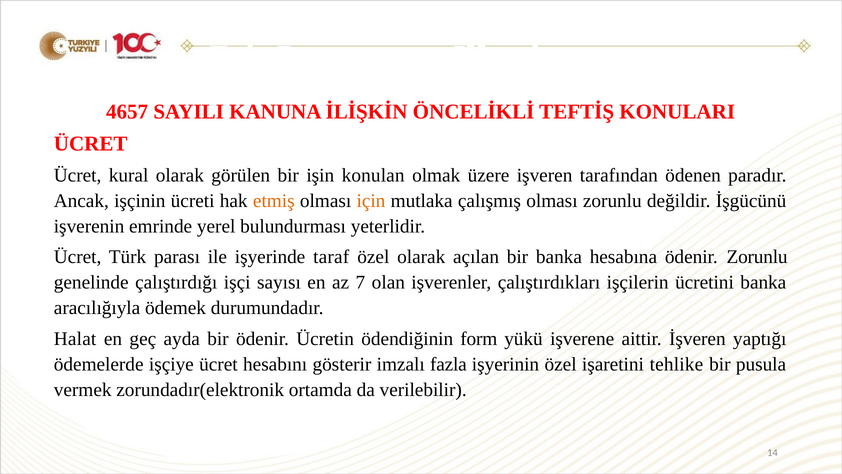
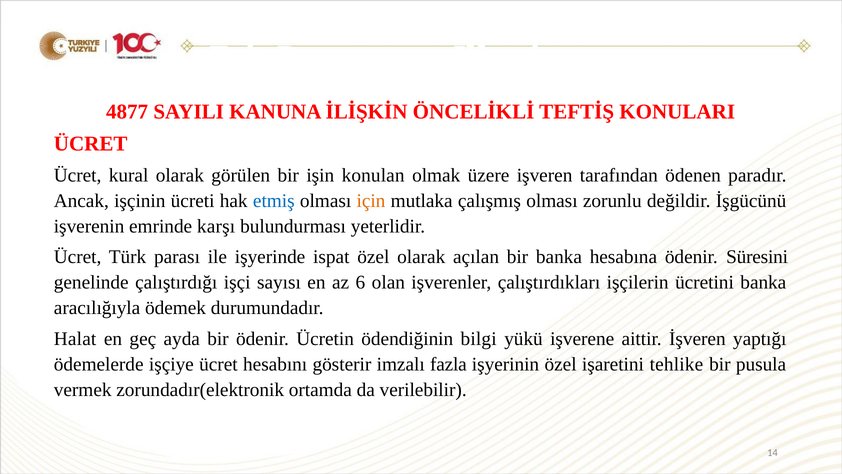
4657: 4657 -> 4877 (127, 112)
etmiş colour: orange -> blue (274, 201)
yerel: yerel -> karşı (216, 226)
taraf: taraf -> ispat (331, 257)
ödenir Zorunlu: Zorunlu -> Süresini (757, 257)
7: 7 -> 6 (360, 282)
form: form -> bilgi (479, 339)
